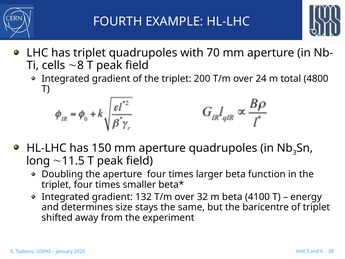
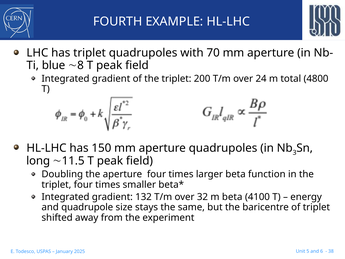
cells: cells -> blue (54, 65)
determines: determines -> quadrupole (87, 207)
